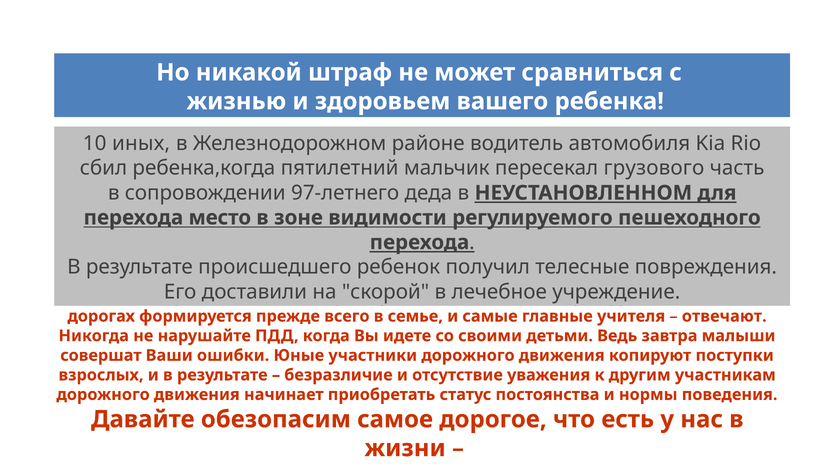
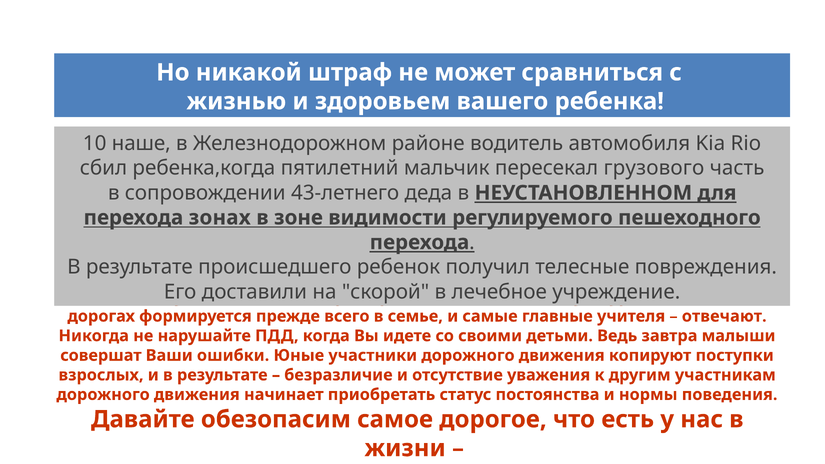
10 иных: иных -> наше (141, 143)
97-летнего: 97-летнего -> 43-летнего (345, 193)
место: место -> зонах (220, 218)
